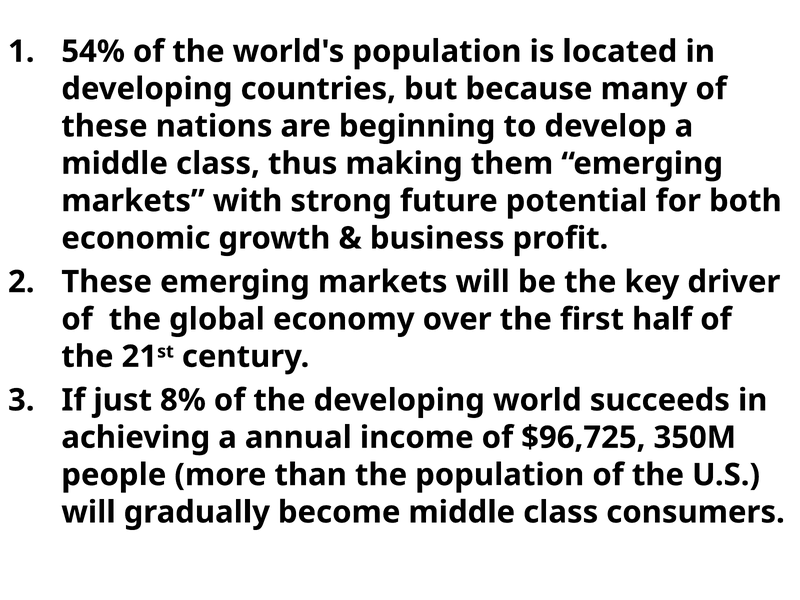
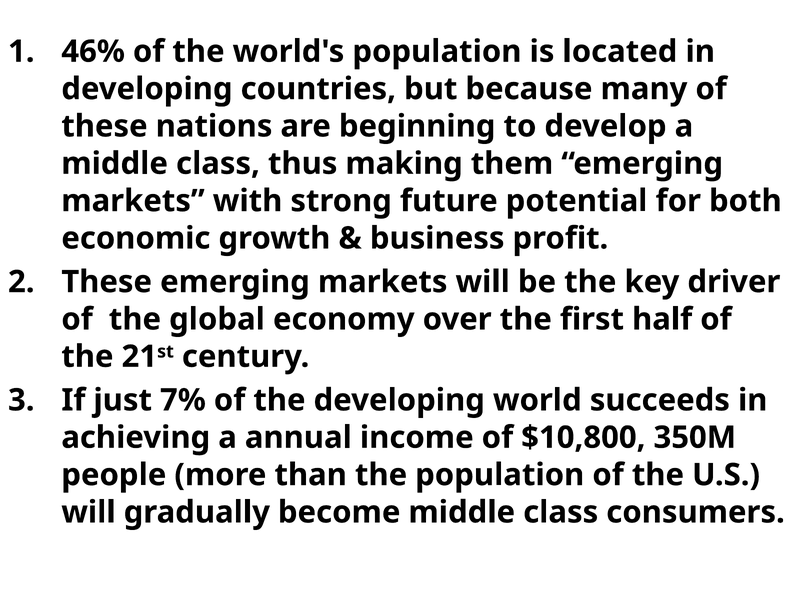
54%: 54% -> 46% (93, 52)
8%: 8% -> 7% (183, 400)
$96,725: $96,725 -> $10,800 (583, 438)
